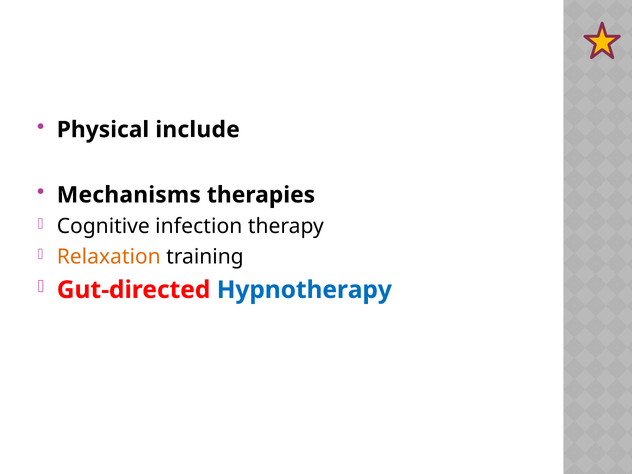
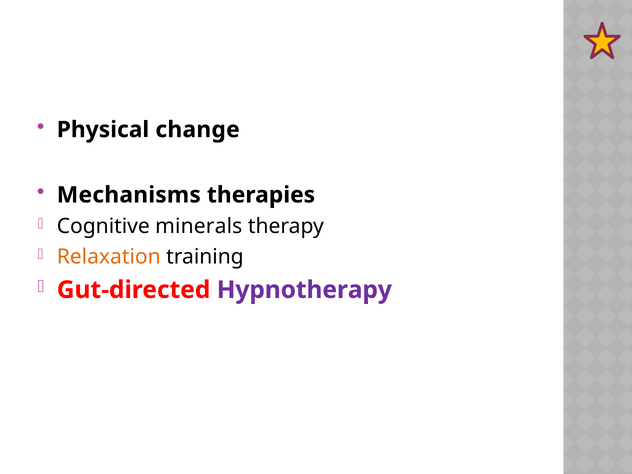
include: include -> change (198, 130)
infection: infection -> minerals (199, 226)
Hypnotherapy colour: blue -> purple (304, 290)
